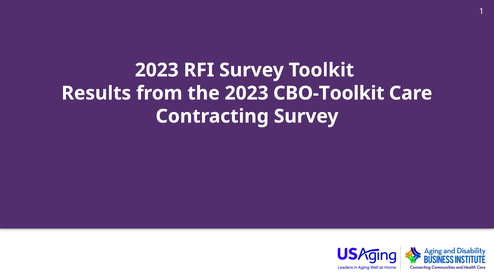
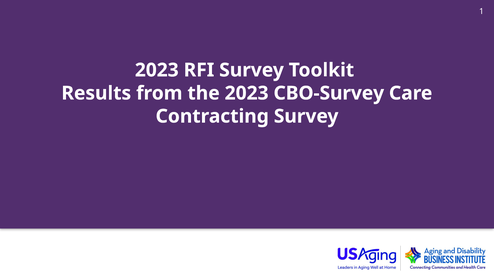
CBO-Toolkit: CBO-Toolkit -> CBO-Survey (329, 93)
